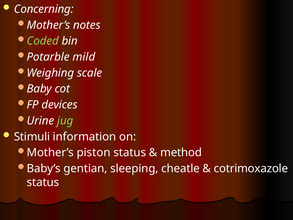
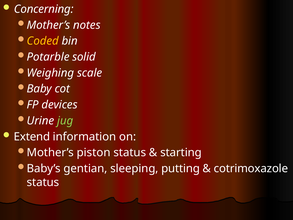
Coded colour: light green -> yellow (43, 41)
mild: mild -> solid (84, 57)
Stimuli: Stimuli -> Extend (32, 137)
method: method -> starting (181, 152)
cheatle: cheatle -> putting (181, 168)
